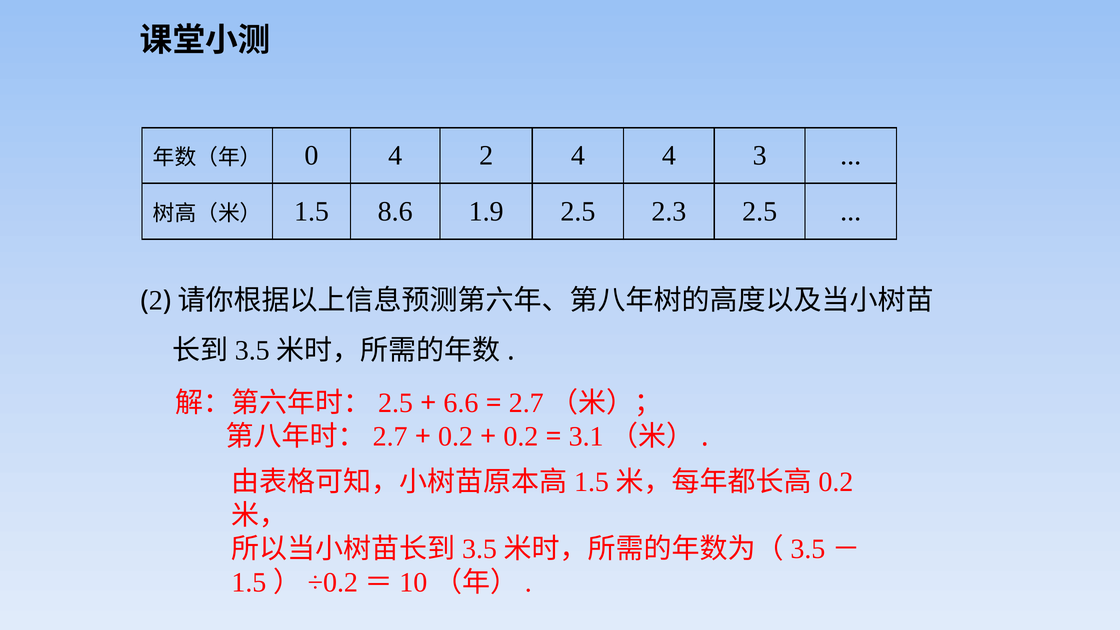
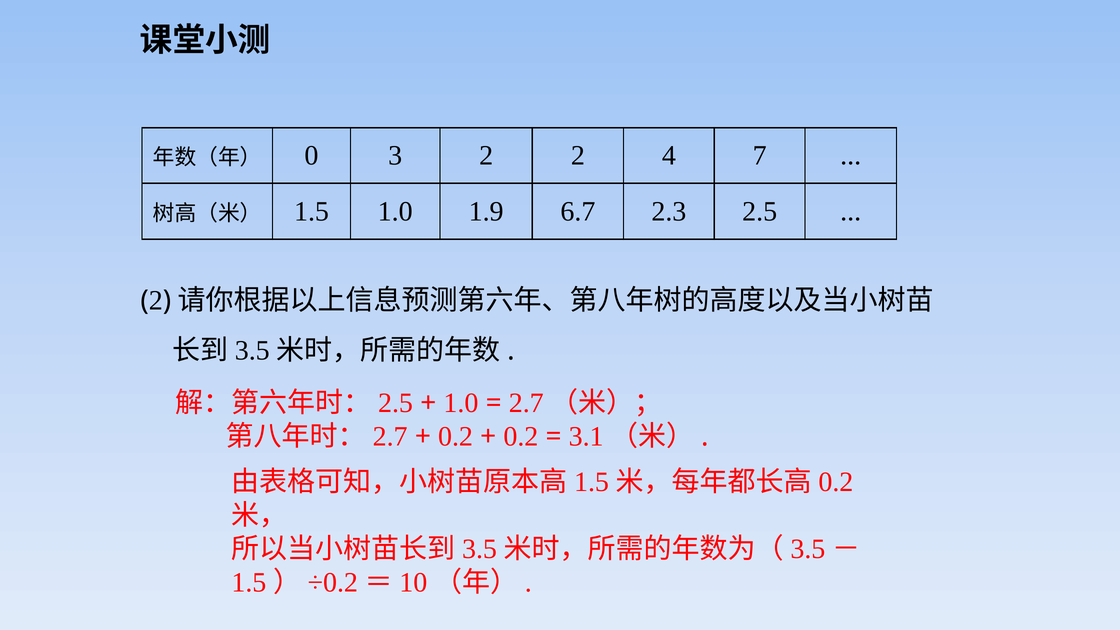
0 4: 4 -> 3 (395, 156)
2 4: 4 -> 2 (578, 156)
3: 3 -> 7 (760, 156)
1.5 8.6: 8.6 -> 1.0 (395, 211)
1.9 2.5: 2.5 -> 6.7 (578, 211)
6.6: 6.6 -> 1.0 (461, 403)
